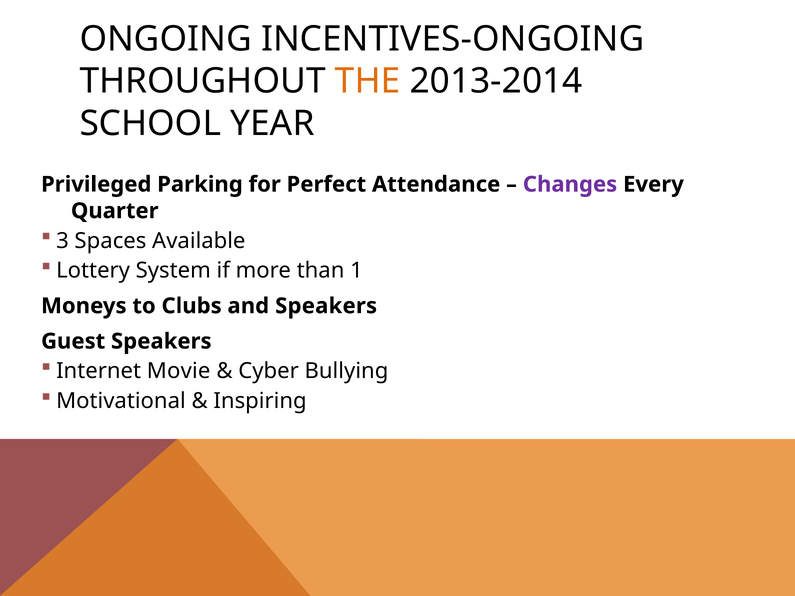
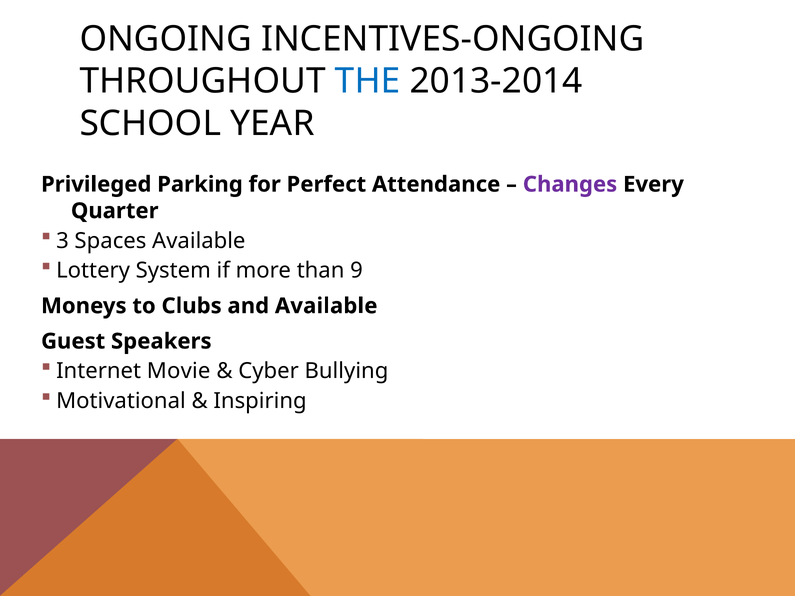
THE colour: orange -> blue (368, 81)
1: 1 -> 9 (356, 271)
and Speakers: Speakers -> Available (326, 306)
